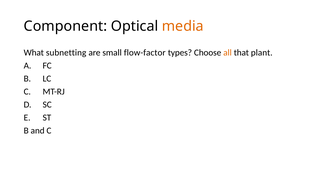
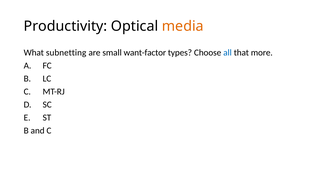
Component: Component -> Productivity (65, 26)
flow-factor: flow-factor -> want-factor (145, 53)
all colour: orange -> blue (228, 53)
plant: plant -> more (262, 53)
